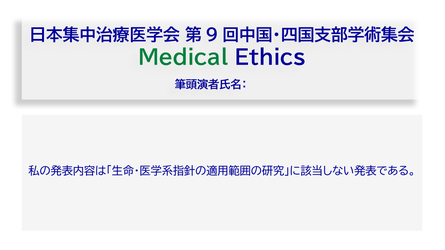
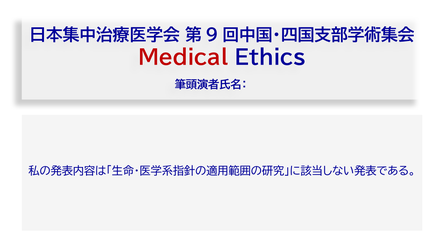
Medical colour: green -> red (183, 58)
